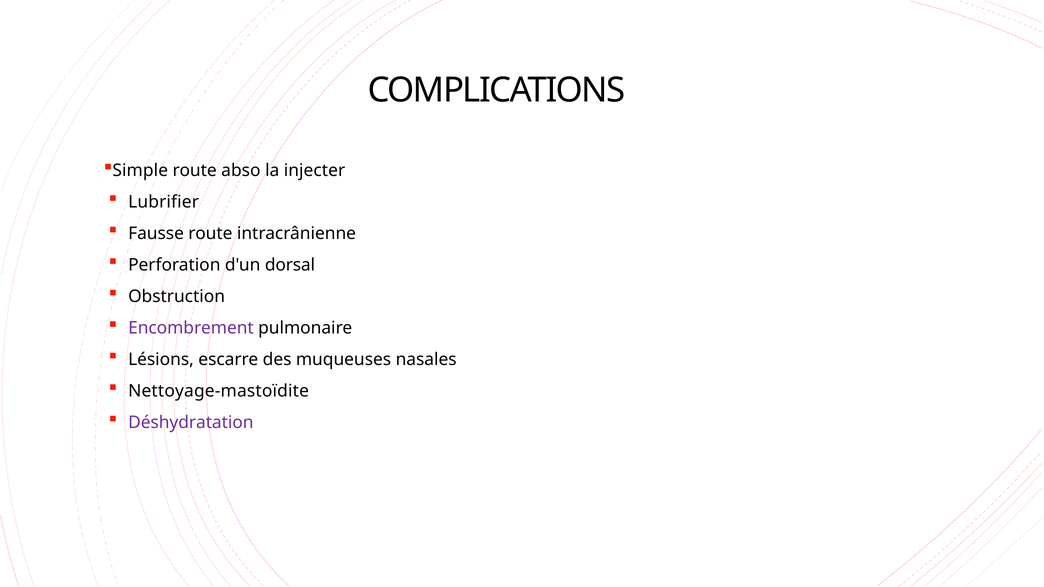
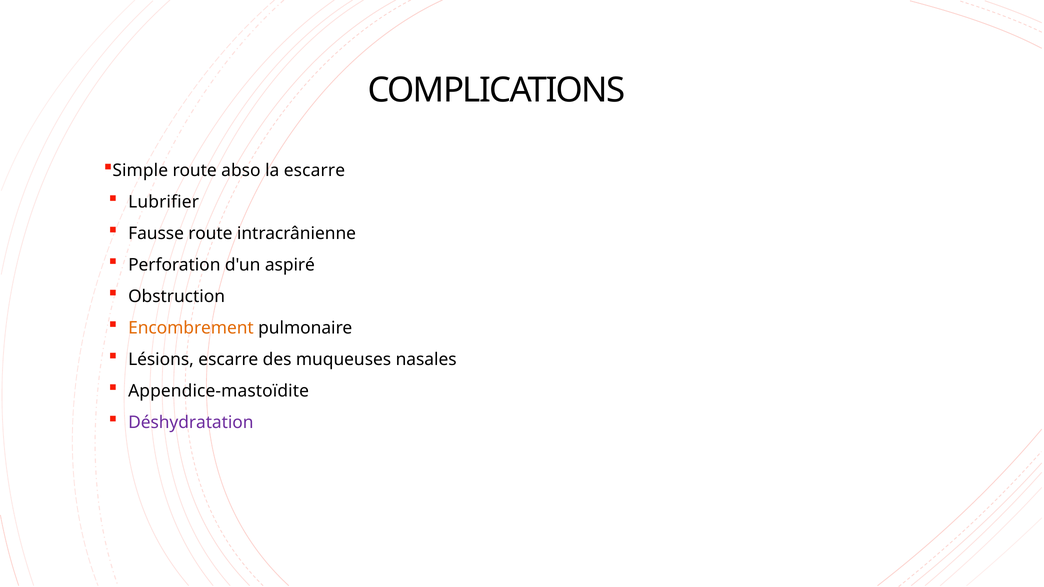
la injecter: injecter -> escarre (314, 170)
dorsal: dorsal -> aspiré (290, 265)
Encombrement colour: purple -> orange (191, 328)
Nettoyage-mastoïdite: Nettoyage-mastoïdite -> Appendice-mastoïdite (219, 391)
